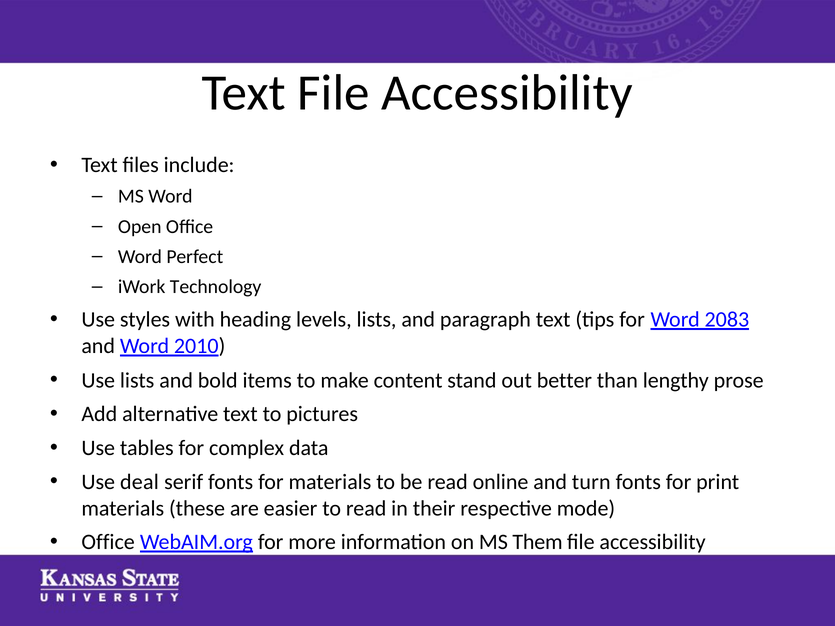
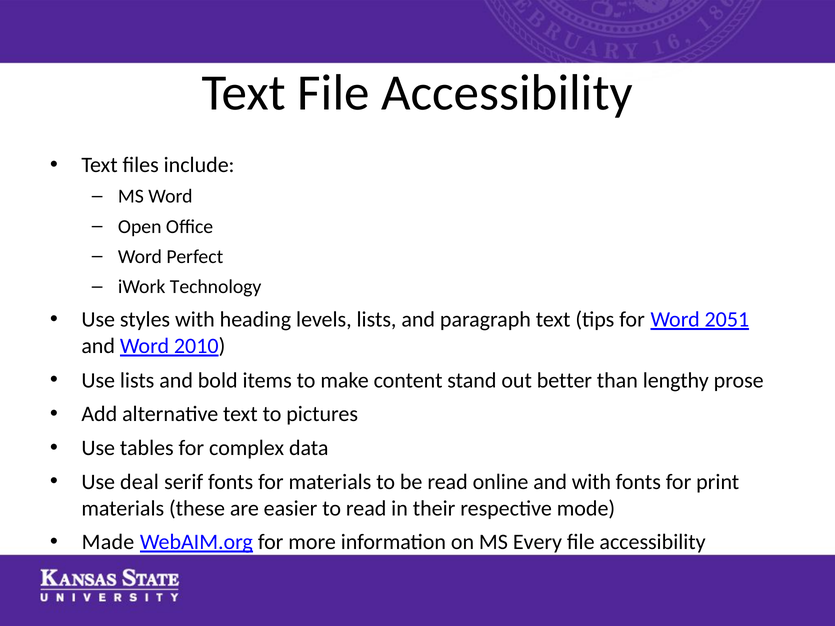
2083: 2083 -> 2051 (727, 320)
and turn: turn -> with (591, 482)
Office: Office -> Made (108, 542)
Them: Them -> Every (537, 542)
